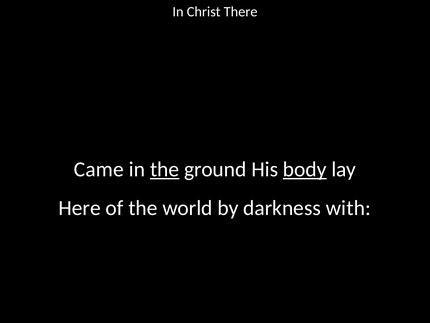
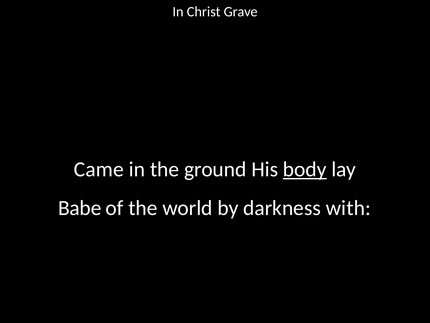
There: There -> Grave (241, 12)
the underline: present -> none (165, 169)
Here: Here -> Babe (80, 208)
